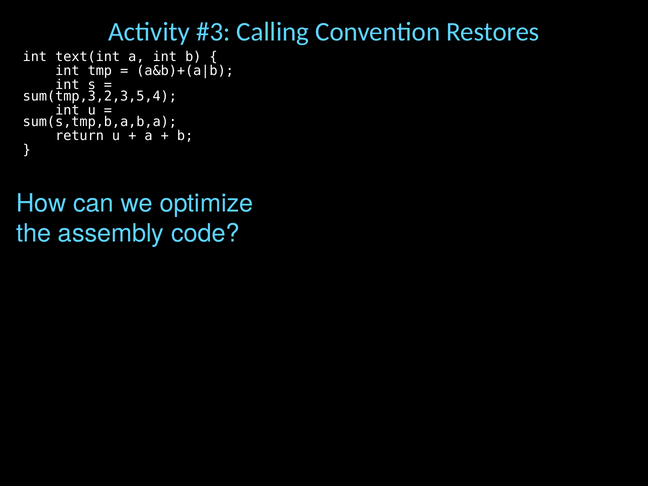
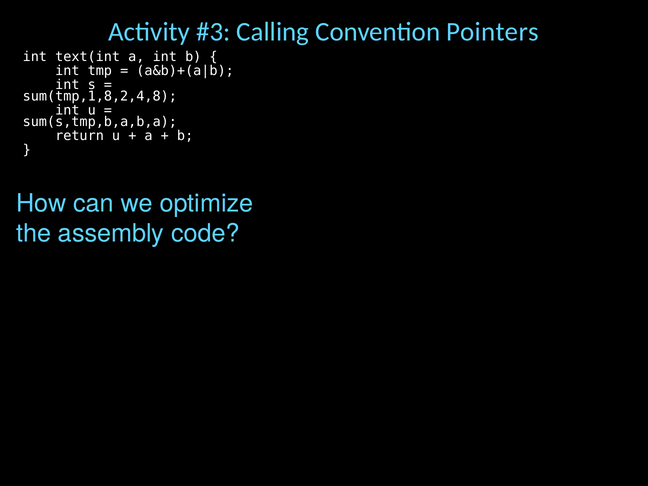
Restores: Restores -> Pointers (492, 32)
sum(tmp,3,2,3,5,4: sum(tmp,3,2,3,5,4 -> sum(tmp,1,8,2,4,8 (100, 96)
